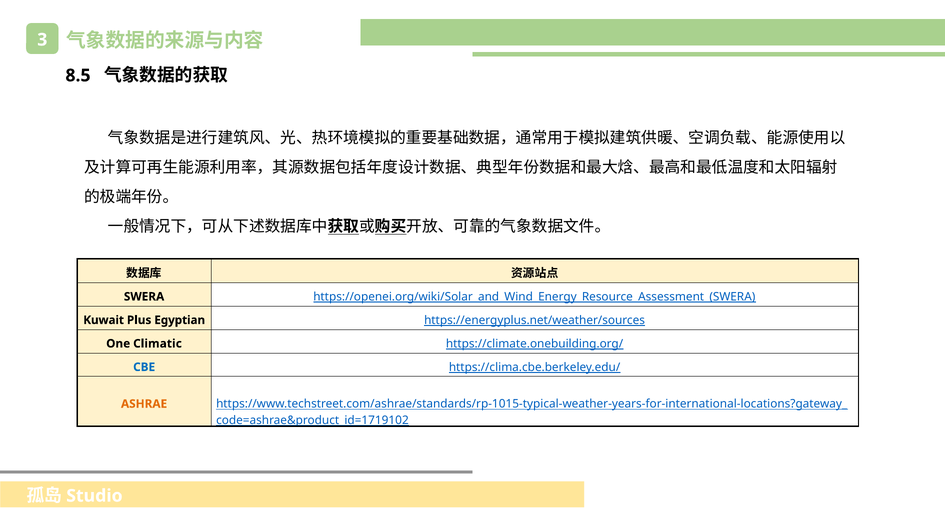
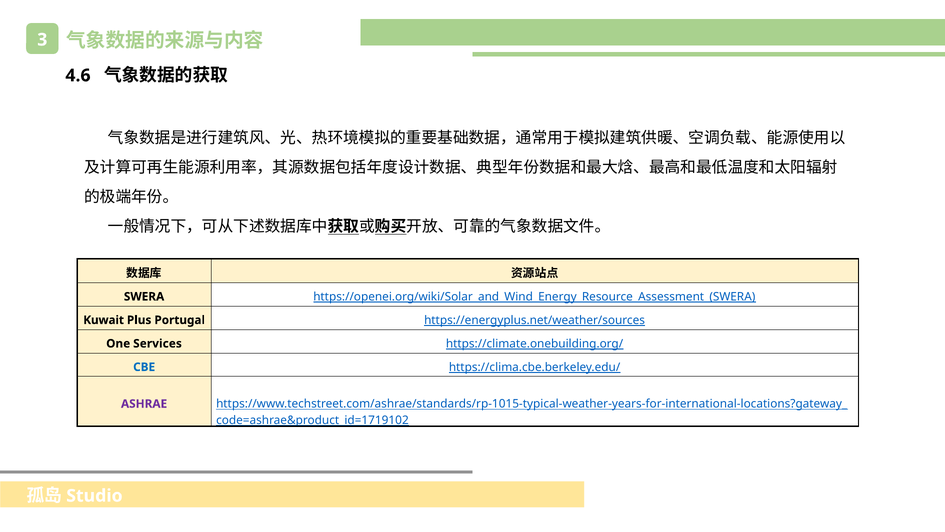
8.5: 8.5 -> 4.6 (78, 75)
Egyptian: Egyptian -> Portugal (180, 320)
Climatic: Climatic -> Services (157, 343)
ASHRAE colour: orange -> purple (144, 404)
